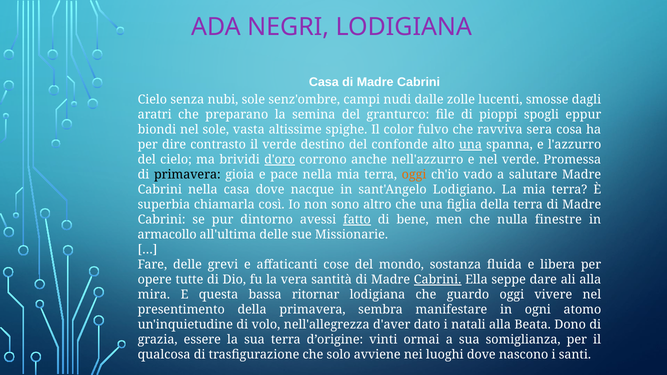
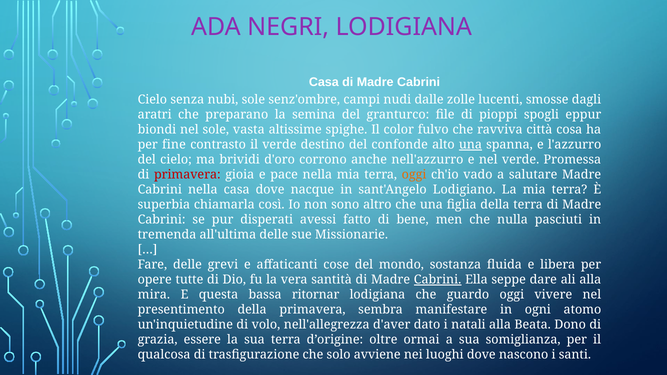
sera: sera -> città (539, 130)
dire: dire -> fine (174, 145)
d'oro underline: present -> none (280, 160)
primavera colour: black -> red (187, 175)
dintorno: dintorno -> disperati (267, 220)
fatto underline: present -> none (357, 220)
finestre: finestre -> pasciuti (558, 220)
armacollo: armacollo -> tremenda (167, 235)
vinti: vinti -> oltre (383, 340)
